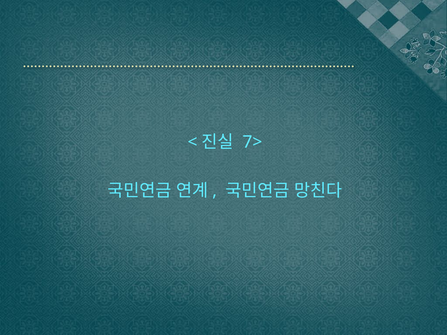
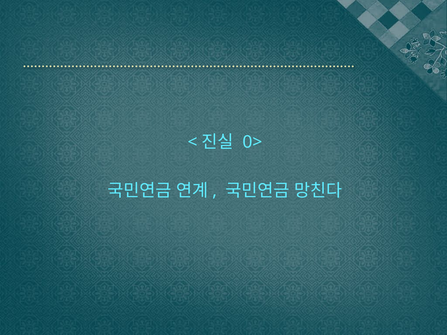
7>: 7> -> 0> (252, 142)
